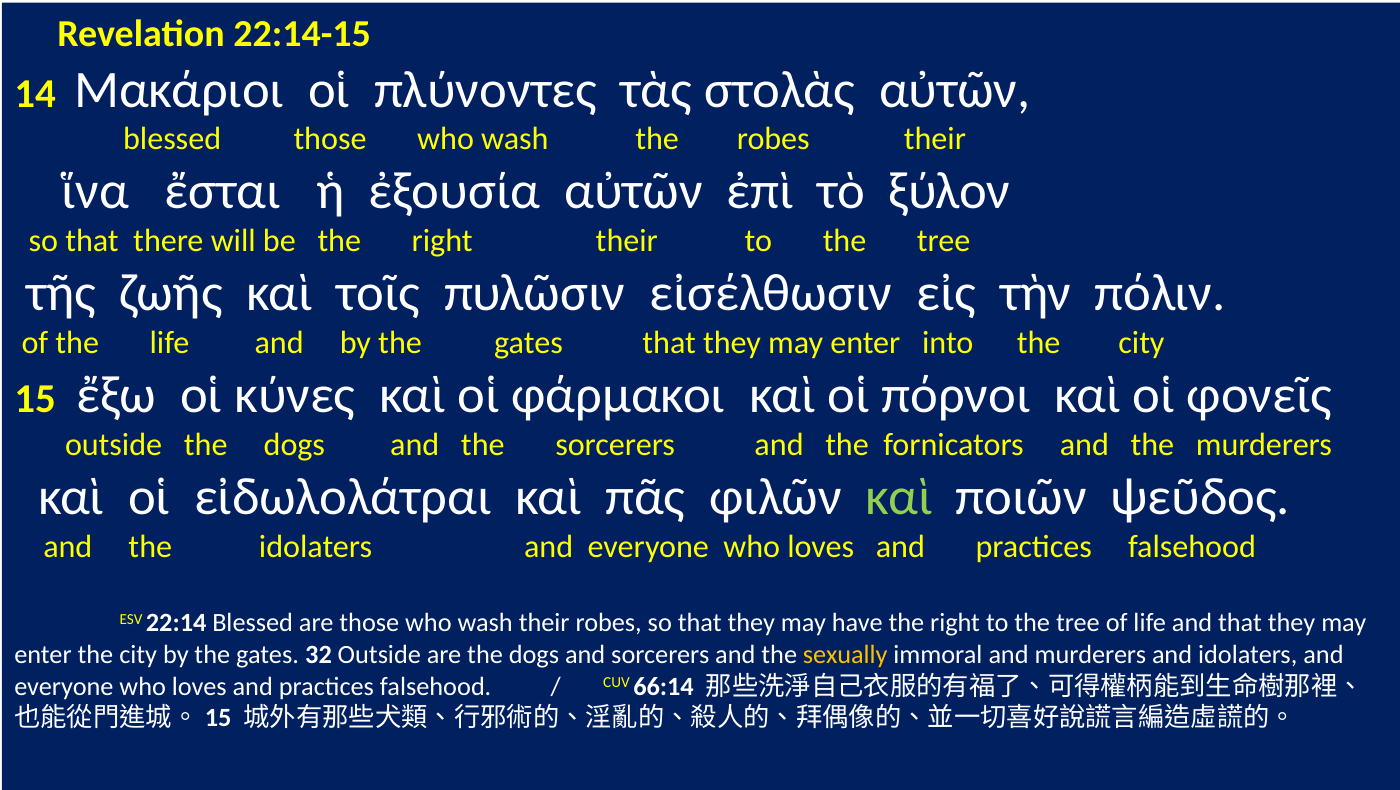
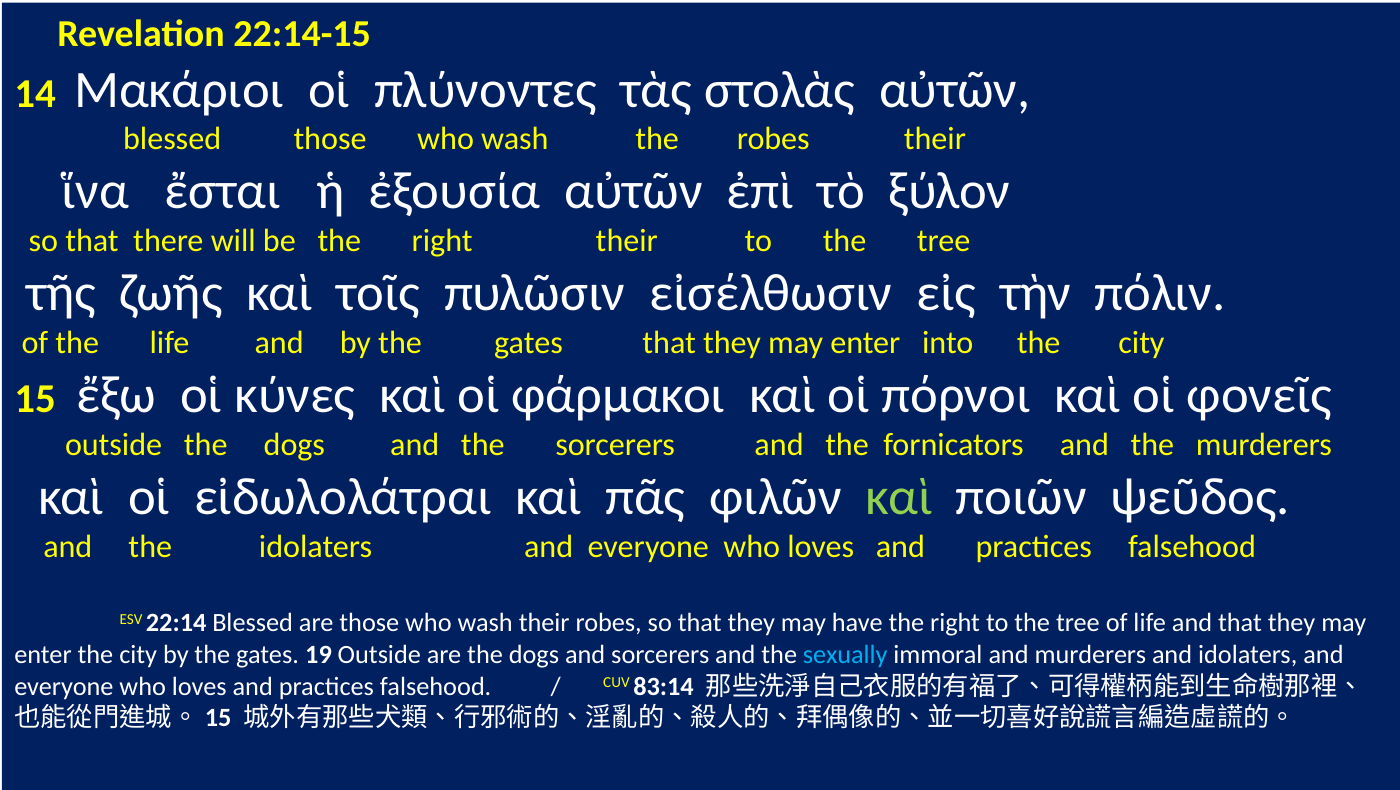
32: 32 -> 19 (319, 654)
sexually colour: yellow -> light blue (845, 654)
66:14: 66:14 -> 83:14 (663, 686)
